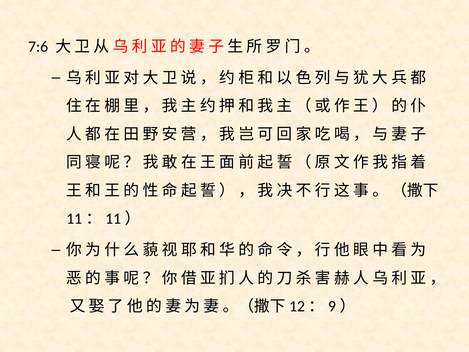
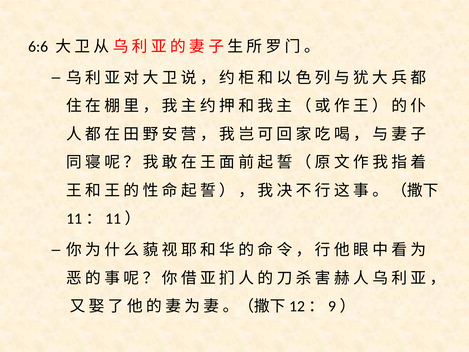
7:6: 7:6 -> 6:6 (38, 47)
